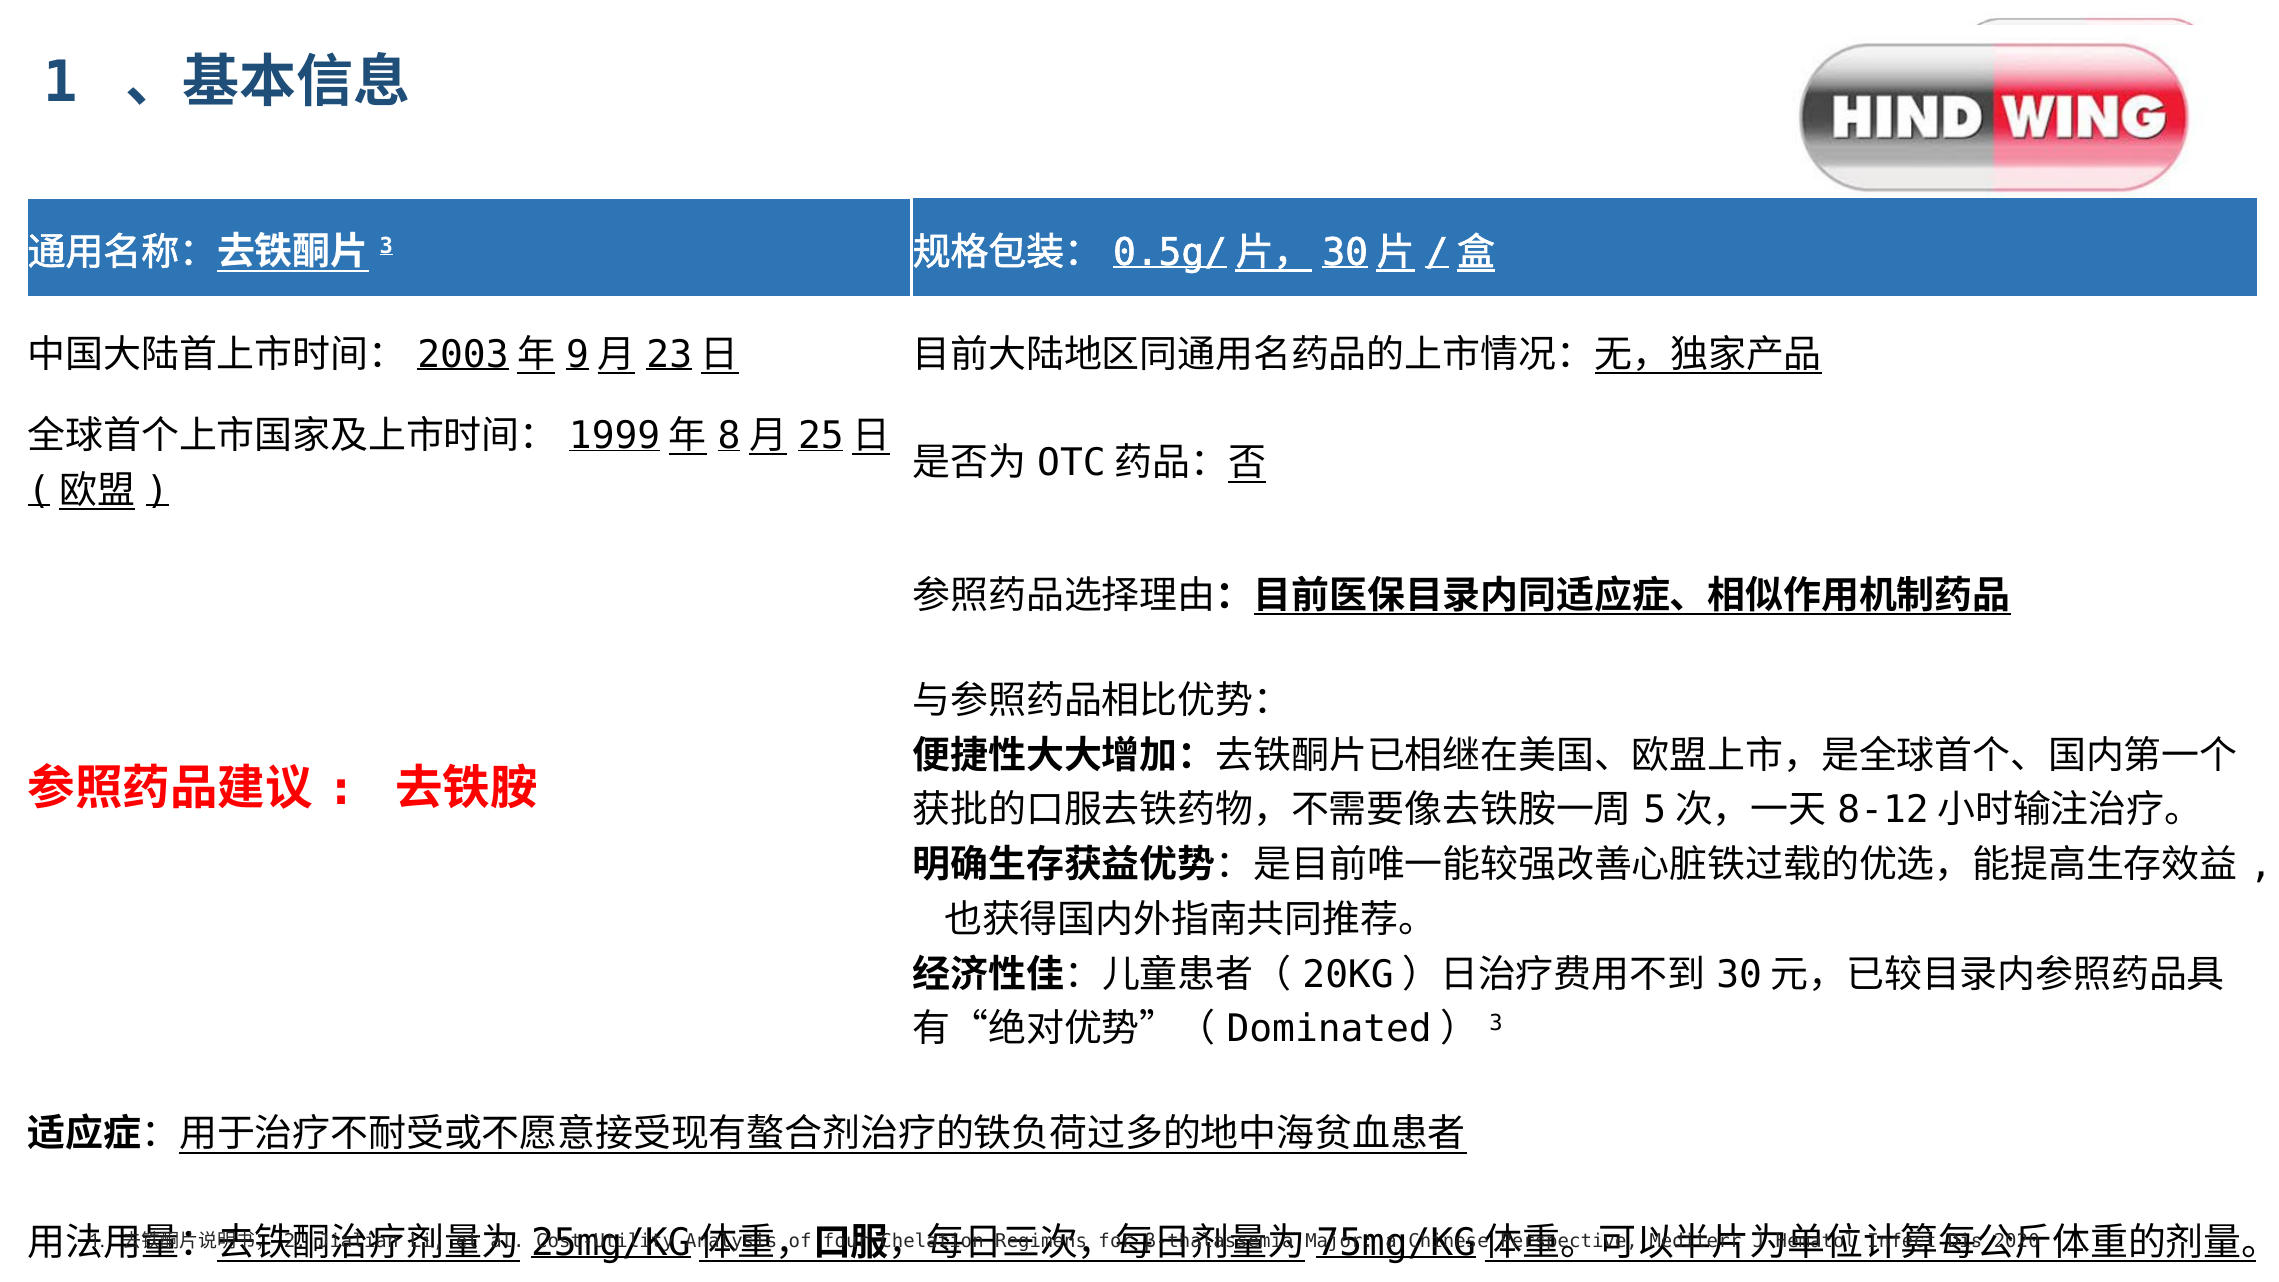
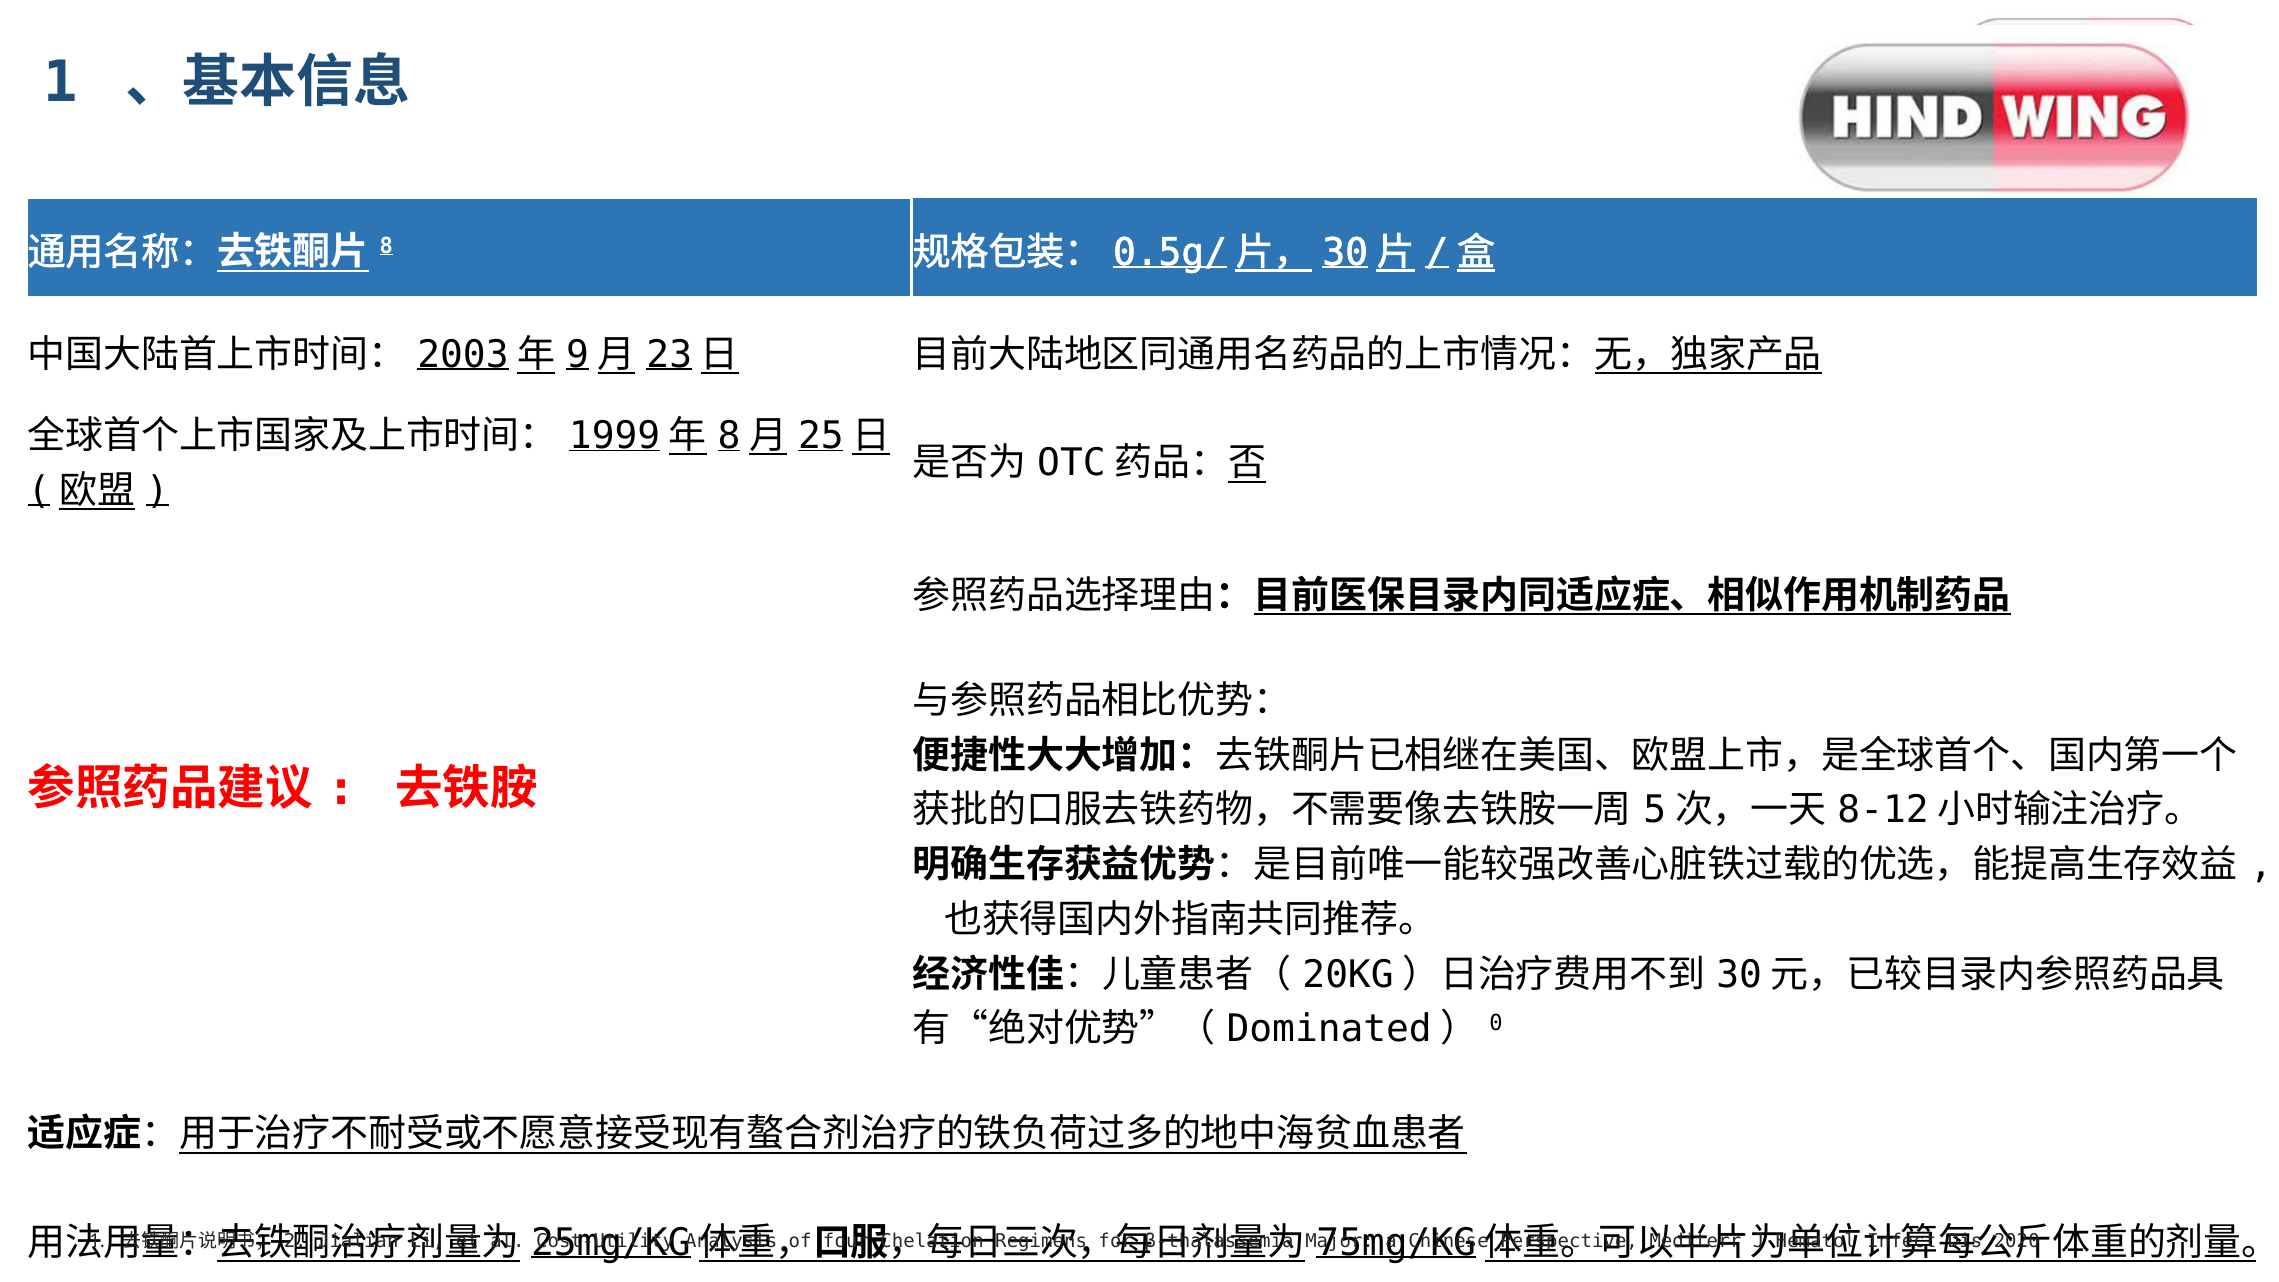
3: 3 -> 8 (386, 246)
3: 3 -> 0 (1496, 1023)
